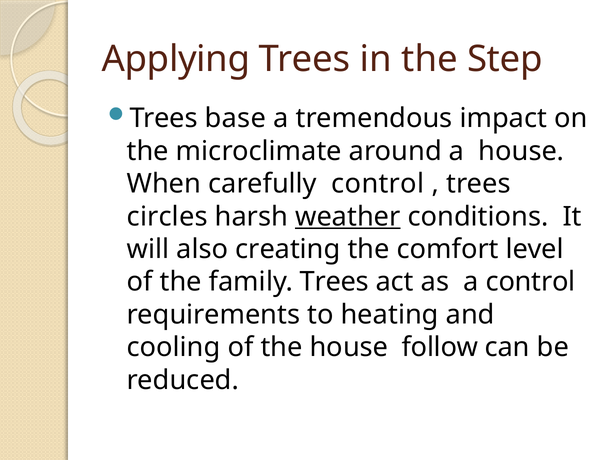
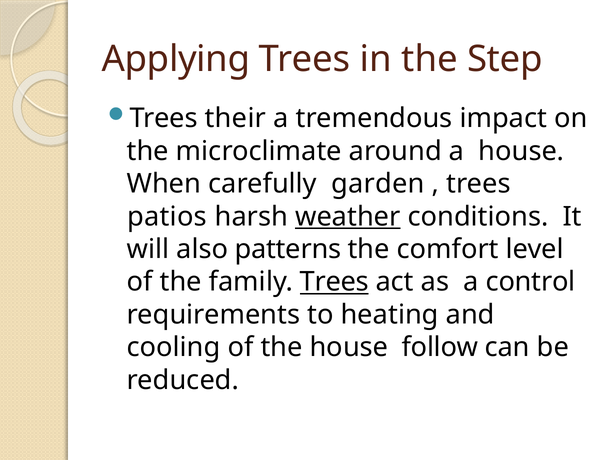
base: base -> their (235, 118)
carefully control: control -> garden (378, 184)
circles: circles -> patios (167, 216)
creating: creating -> patterns (288, 249)
Trees underline: none -> present (334, 282)
